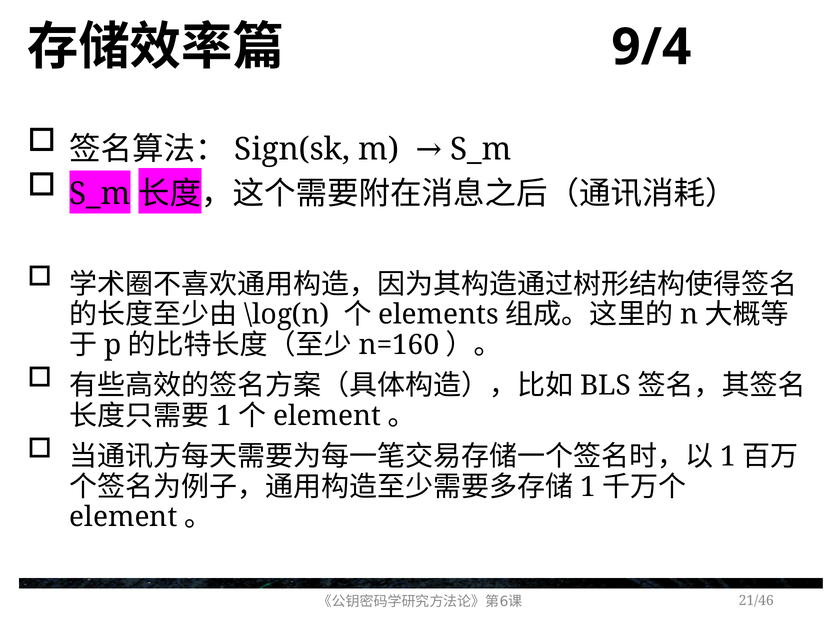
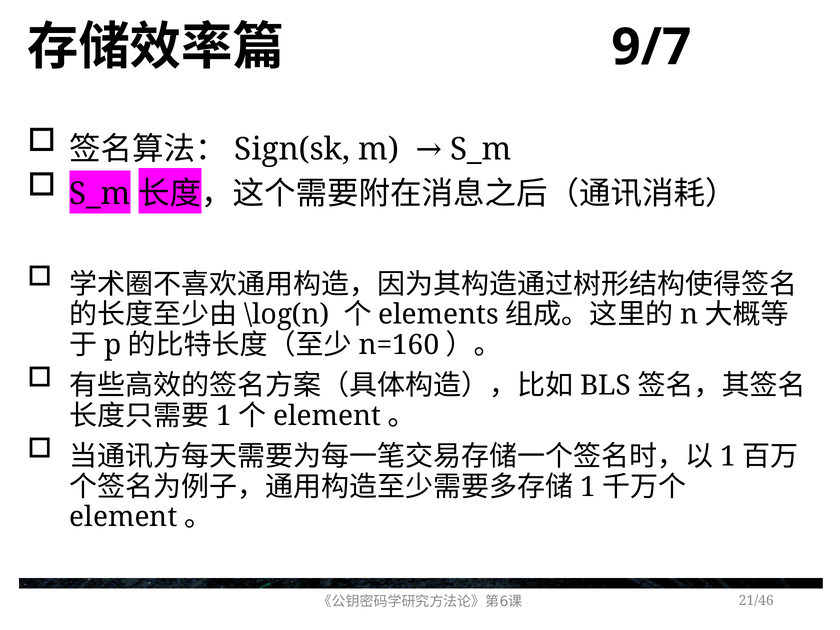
9/4: 9/4 -> 9/7 (651, 47)
